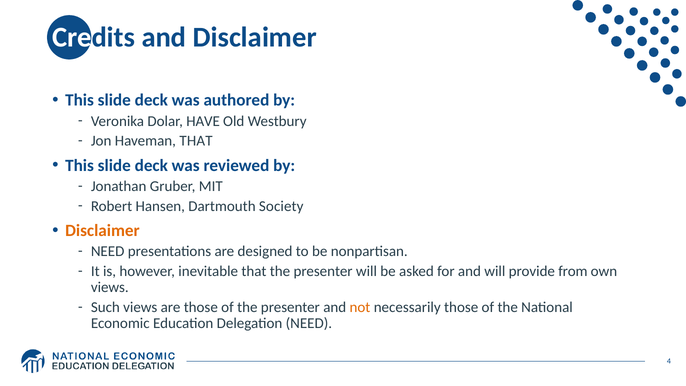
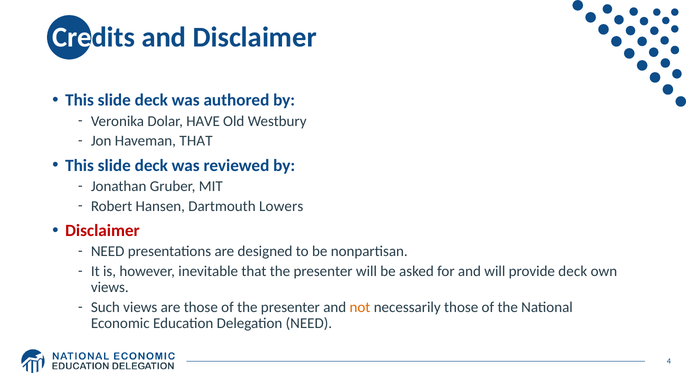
Society: Society -> Lowers (281, 206)
Disclaimer colour: orange -> red (102, 230)
provide from: from -> deck (573, 271)
